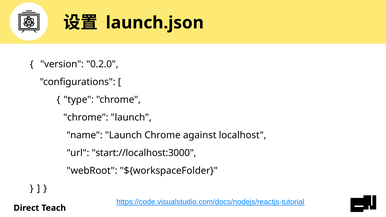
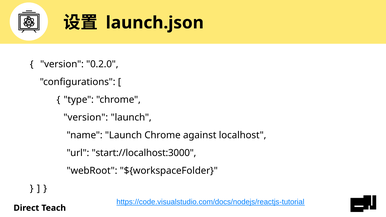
chrome: chrome -> version (86, 117)
